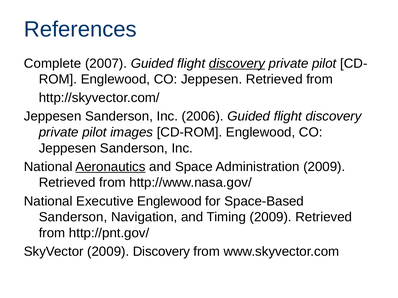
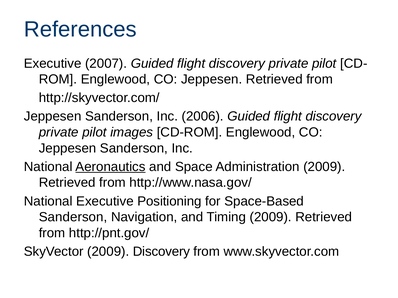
Complete: Complete -> Executive (53, 64)
discovery underline: present -> none (237, 64)
Executive Englewood: Englewood -> Positioning (169, 201)
